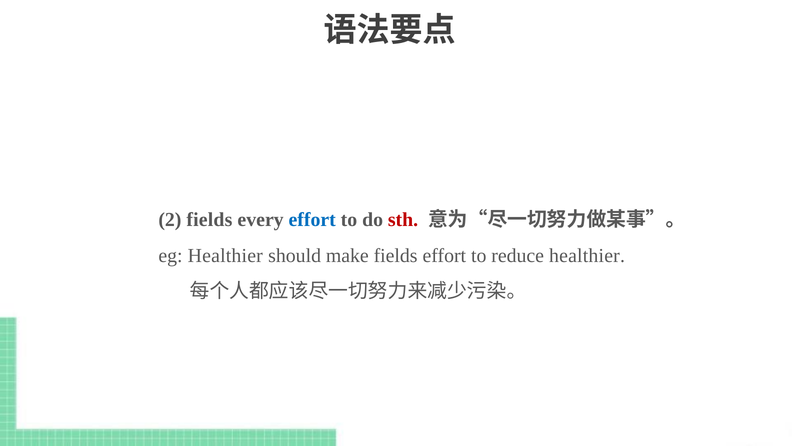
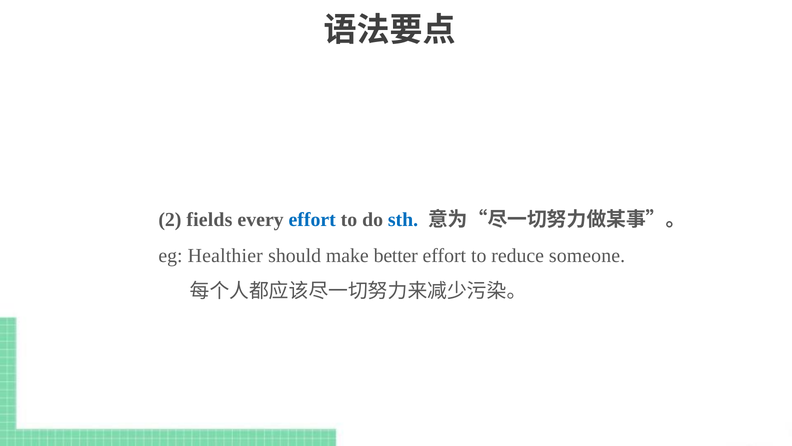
sth colour: red -> blue (403, 220)
make fields: fields -> better (396, 255)
reduce healthier: healthier -> someone (587, 255)
